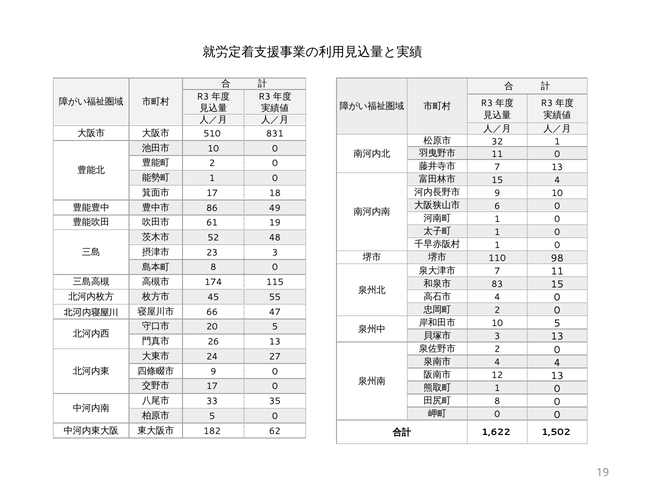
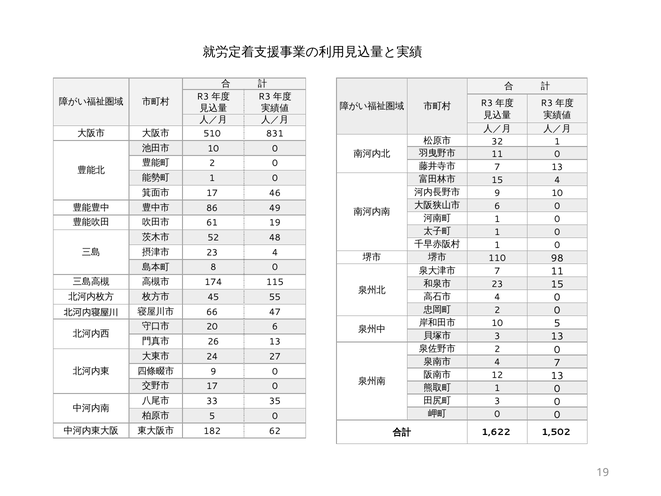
18: 18 -> 46 (275, 193)
23 3: 3 -> 4 (275, 252)
83: 83 -> 23 (497, 284)
20 5: 5 -> 6 (275, 327)
4 4: 4 -> 7 (557, 363)
8: 8 -> 3 (497, 401)
